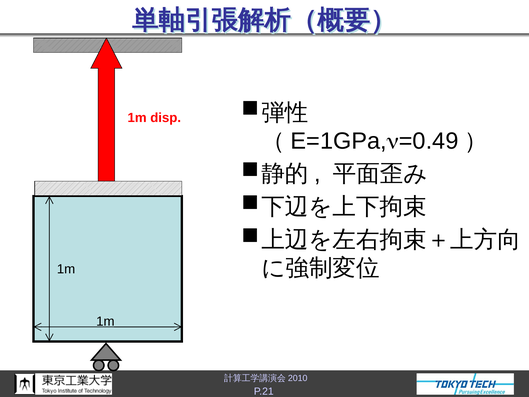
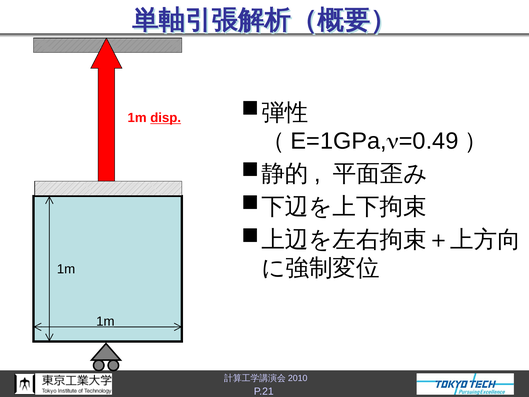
disp underline: none -> present (166, 118)
